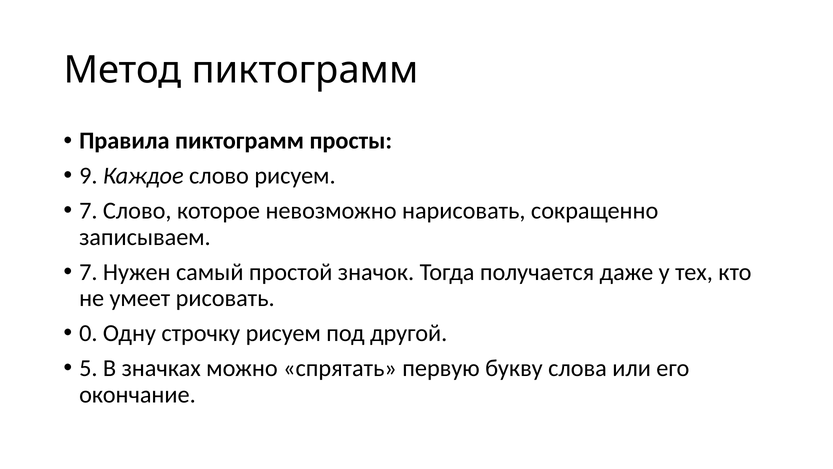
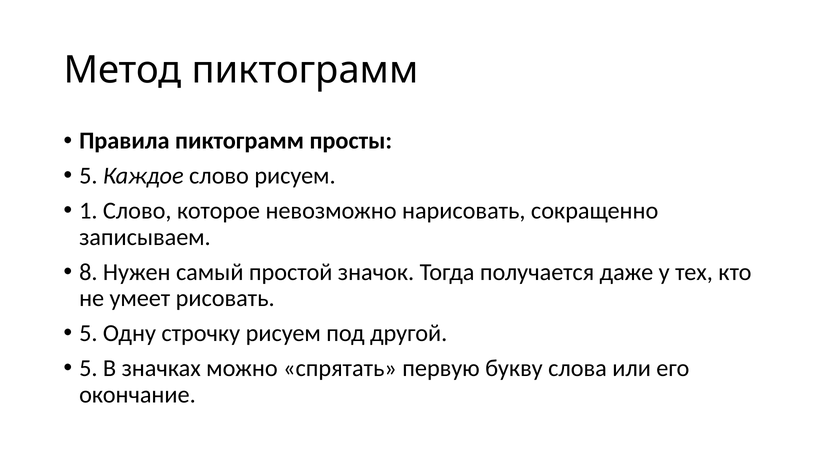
9: 9 -> 5 (88, 176)
7: 7 -> 1 (88, 211)
7: 7 -> 8 (88, 272)
0: 0 -> 5 (88, 333)
